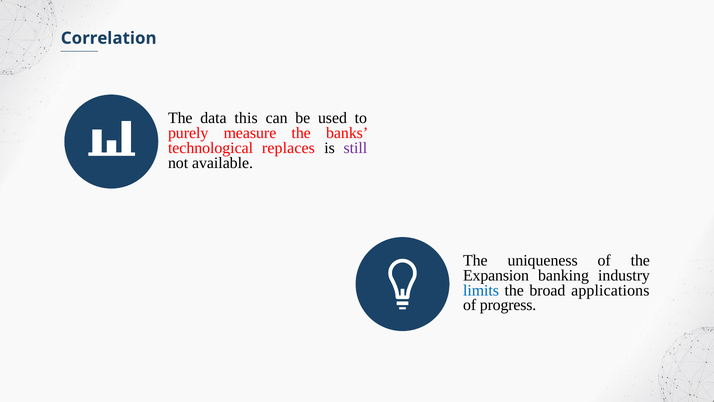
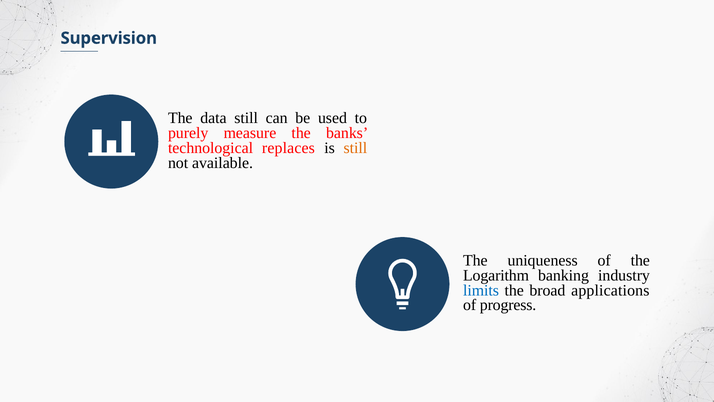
Correlation: Correlation -> Supervision (109, 38)
data this: this -> still (246, 118)
still colour: purple -> orange (355, 148)
Expansion: Expansion -> Logarithm (496, 275)
